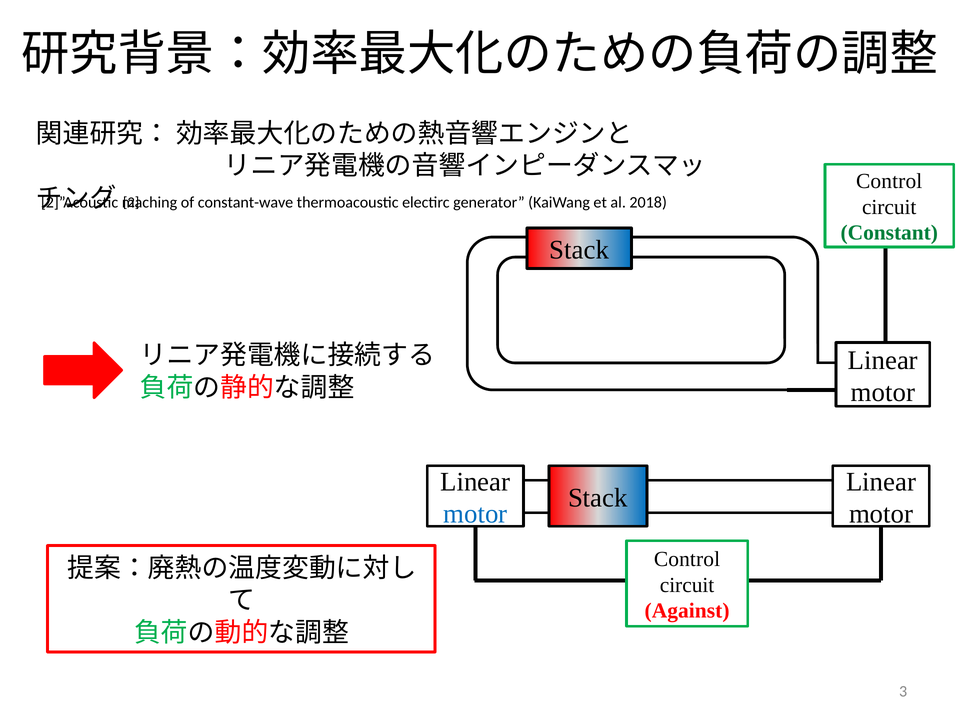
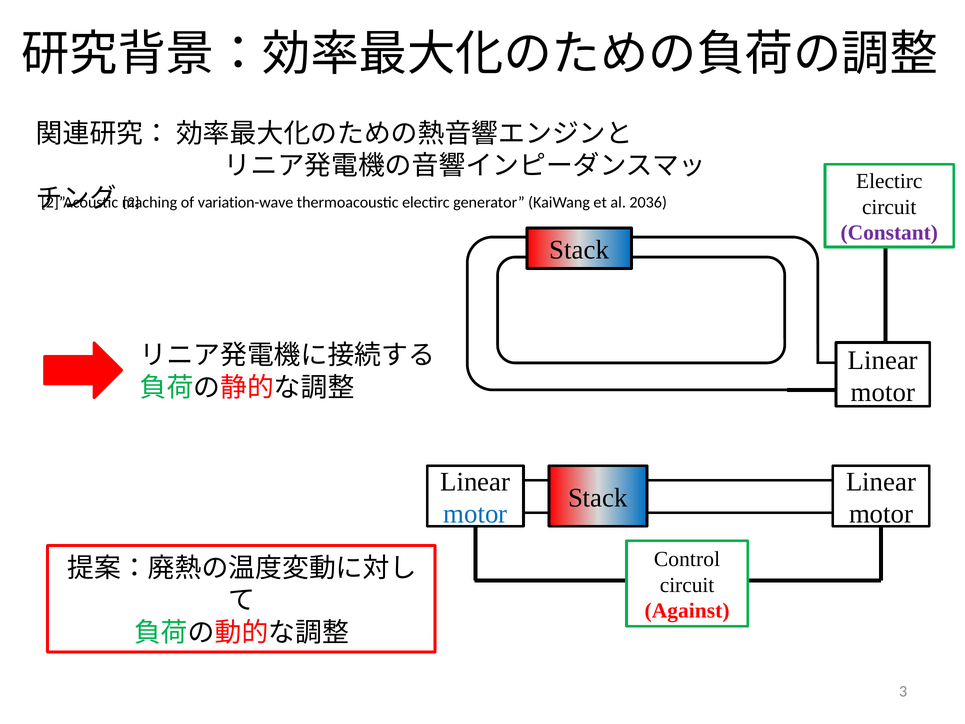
Control: Control -> Electirc (889, 181)
constant-wave: constant-wave -> variation-wave (246, 203)
2018: 2018 -> 2036 (648, 203)
Constant colour: green -> purple (889, 233)
